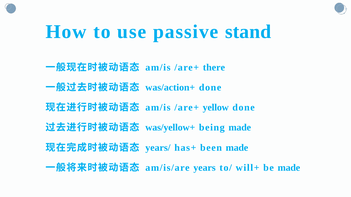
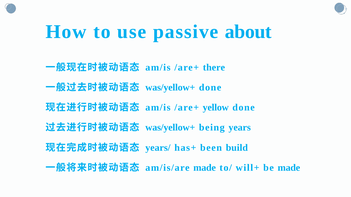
stand: stand -> about (248, 32)
was/action+: was/action+ -> was/yellow+ (170, 88)
being made: made -> years (240, 128)
been made: made -> build (237, 148)
am/is/are years: years -> made (205, 168)
